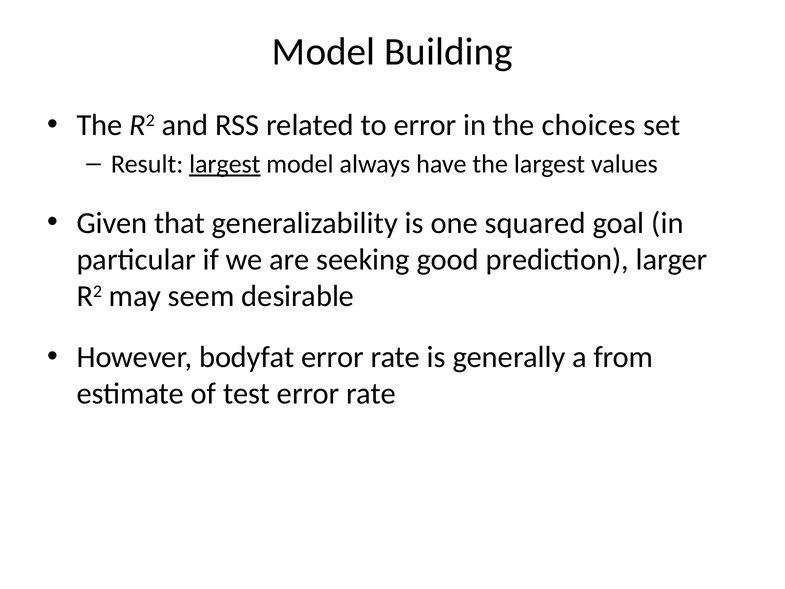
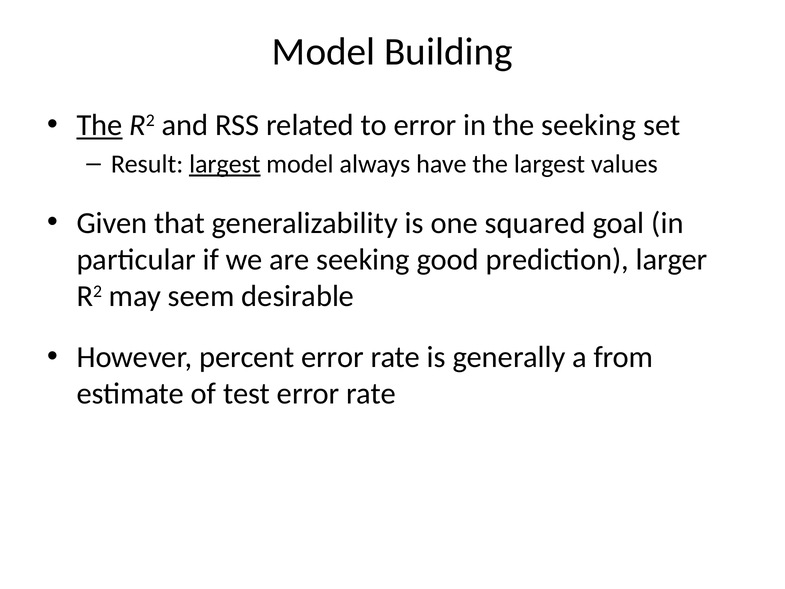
The underline: none -> present (100, 125)
the choices: choices -> seeking (589, 125)
bodyfat: bodyfat -> percent (247, 357)
